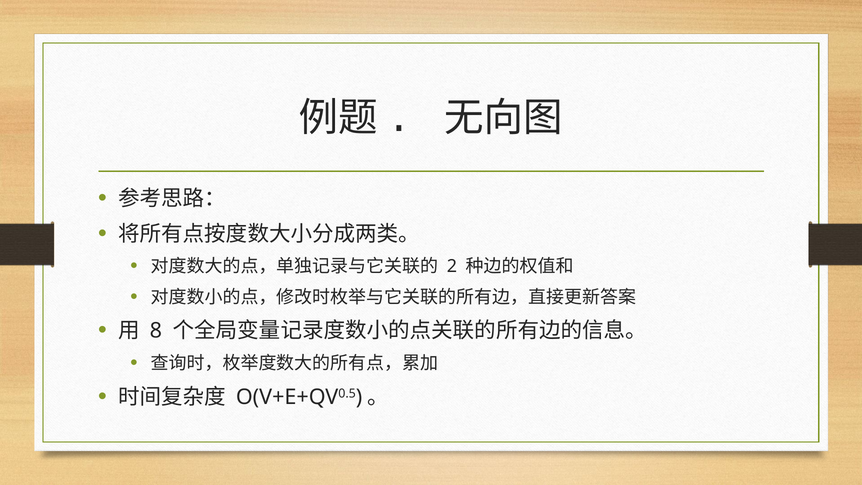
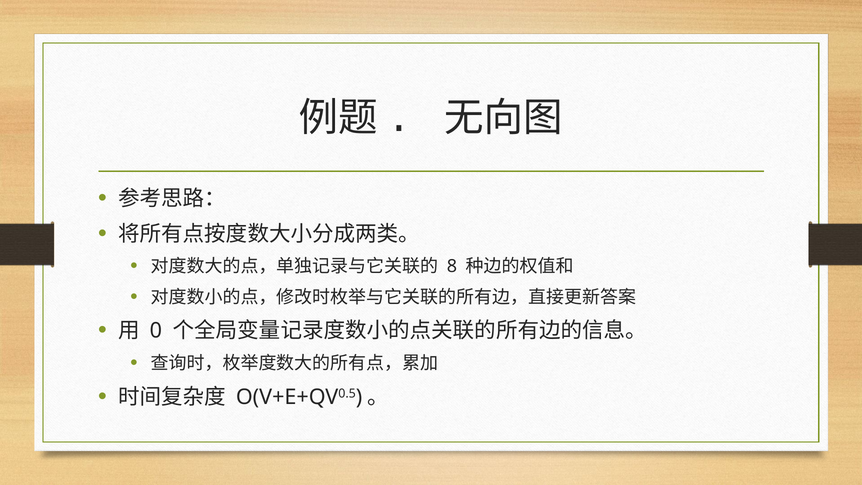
2: 2 -> 8 (452, 266)
8: 8 -> 0 (156, 331)
